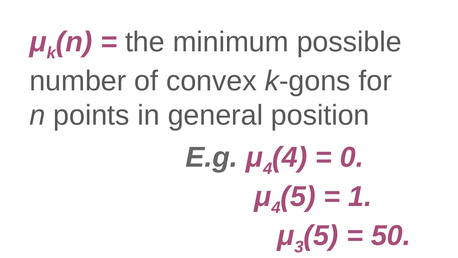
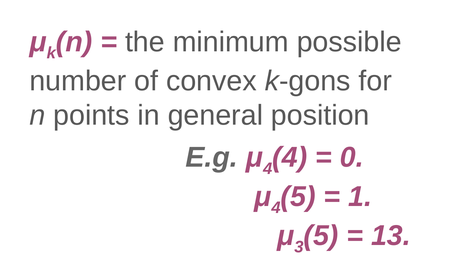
50: 50 -> 13 (391, 235)
